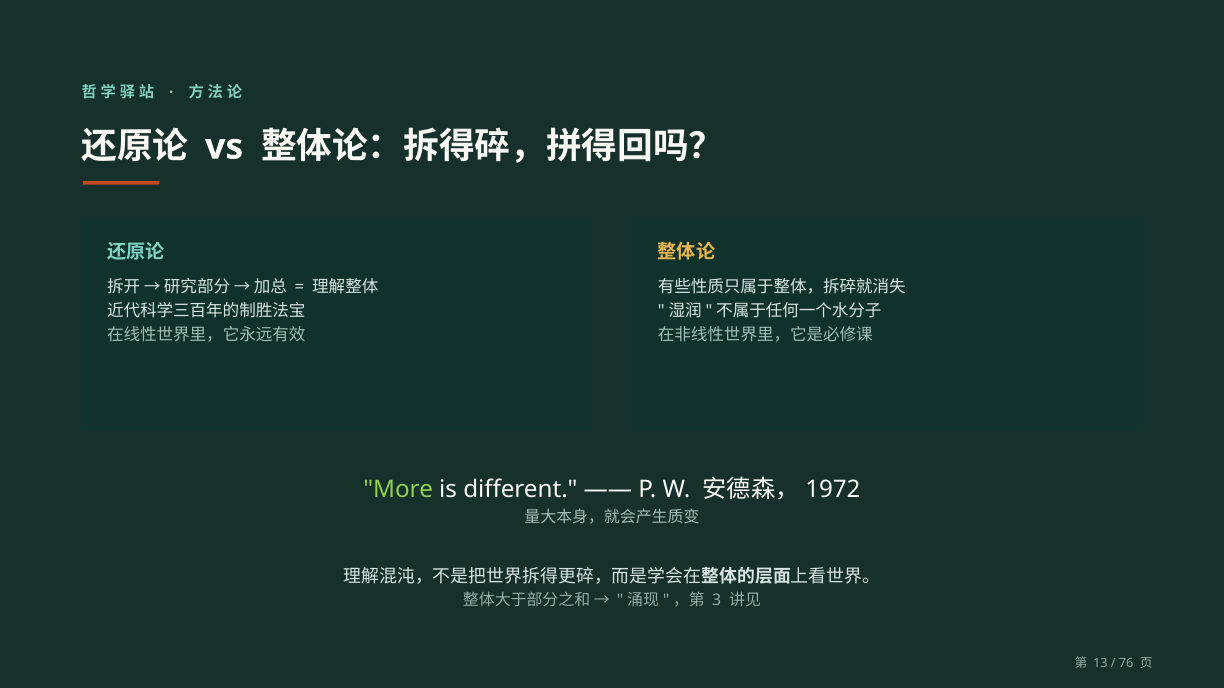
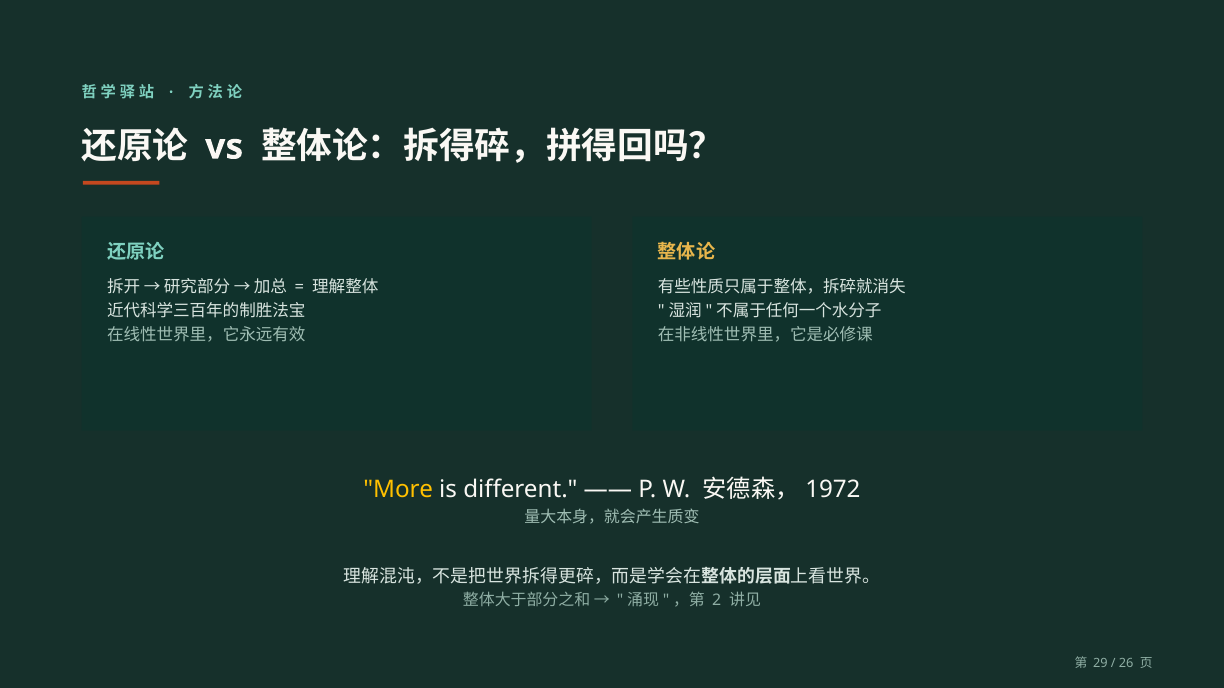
More colour: light green -> yellow (398, 490)
3: 3 -> 2 (717, 601)
13: 13 -> 29 (1100, 664)
76: 76 -> 26 (1126, 664)
